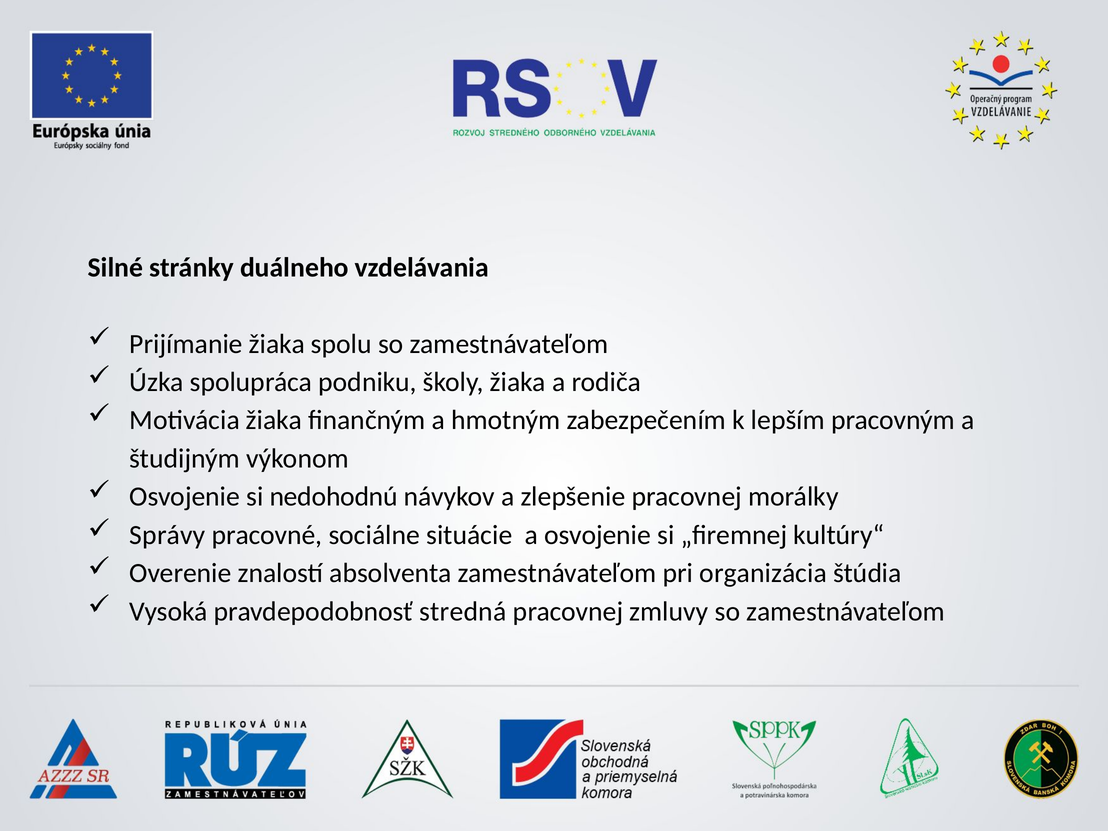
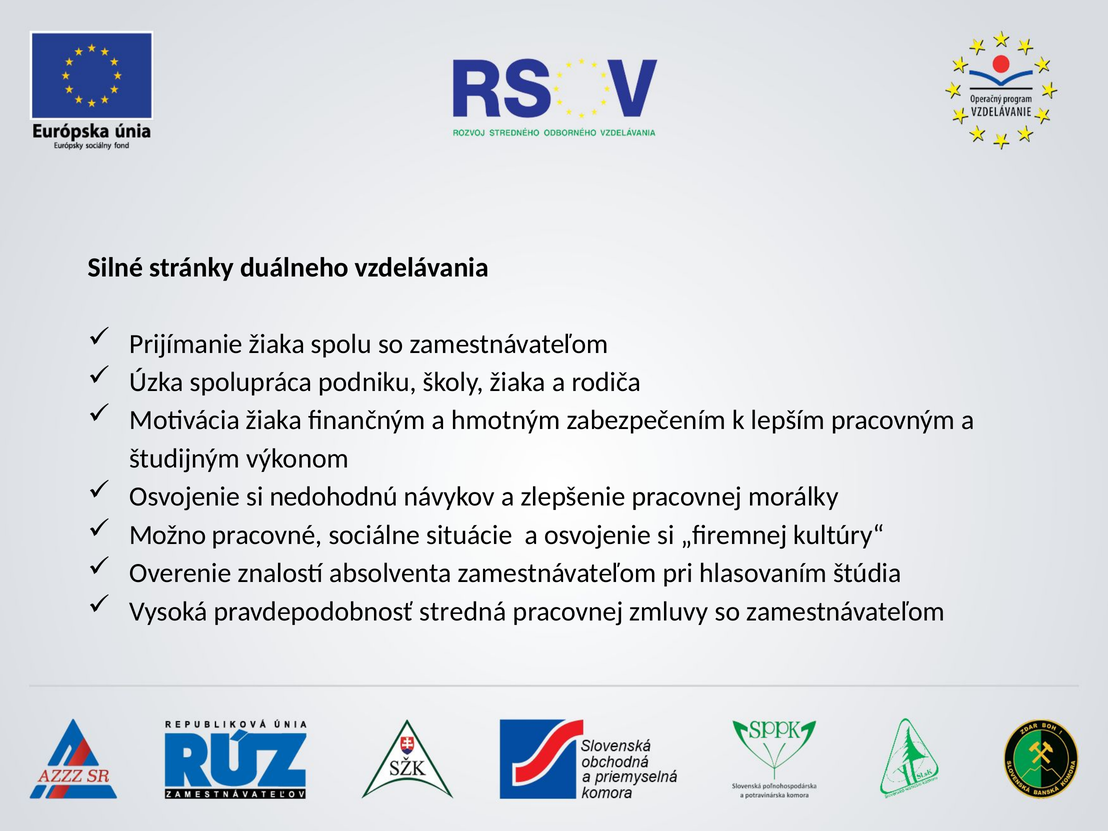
Správy: Správy -> Možno (168, 535)
organizácia: organizácia -> hlasovaním (763, 573)
